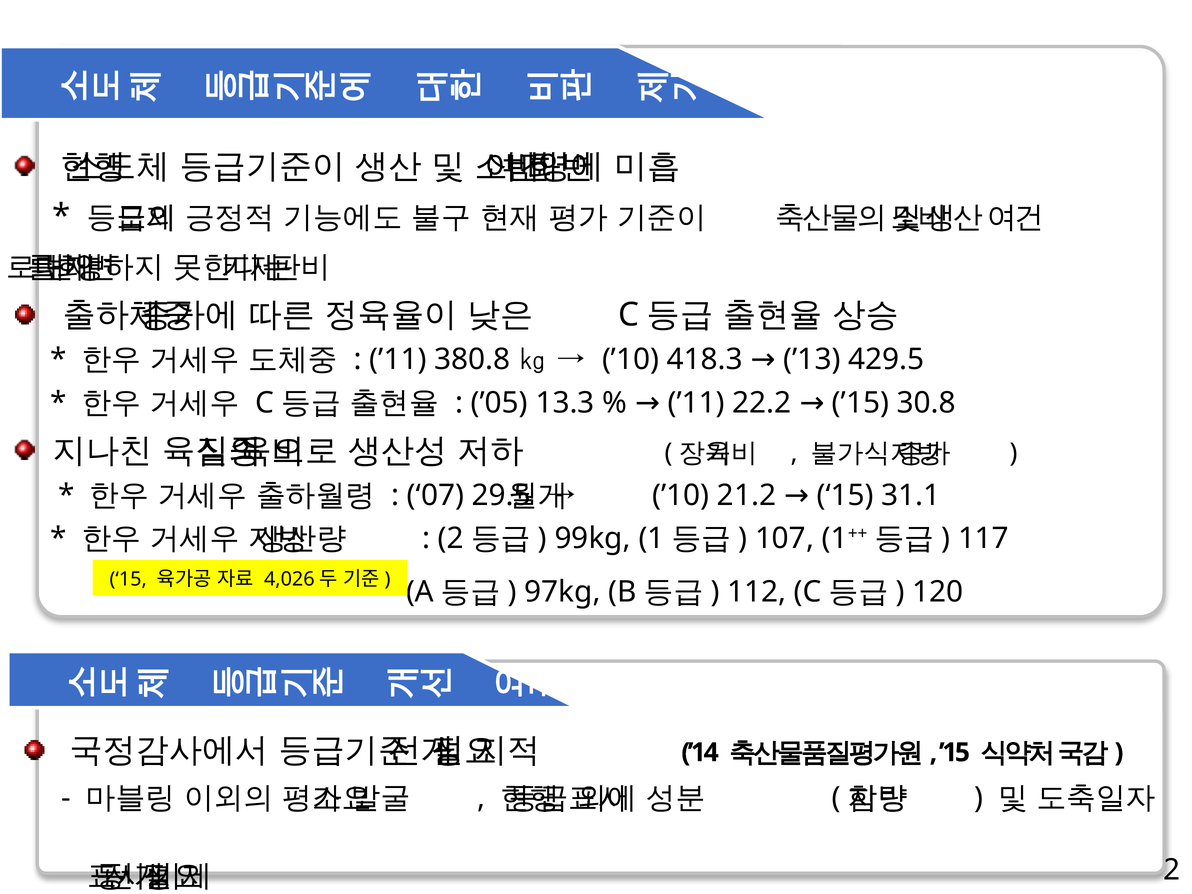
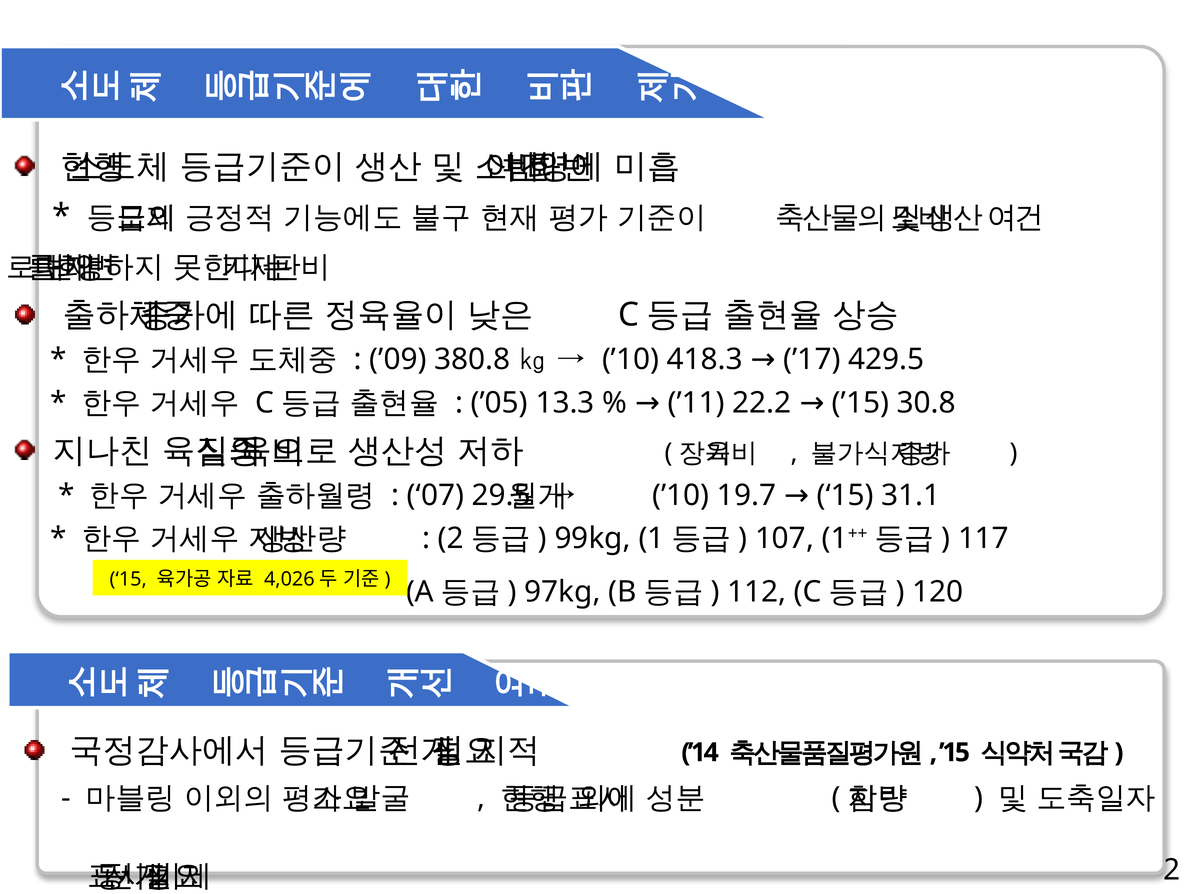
’11: ’11 -> ’09 (398, 360)
’13: ’13 -> ’17 (812, 360)
21.2: 21.2 -> 19.7 (747, 495)
